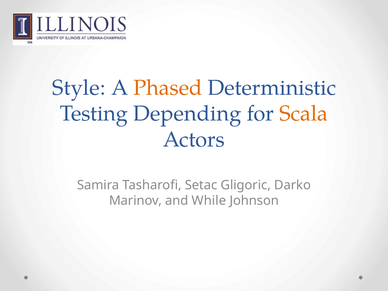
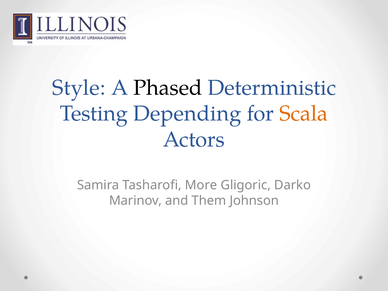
Phased colour: orange -> black (168, 88)
Setac: Setac -> More (201, 185)
While: While -> Them (209, 201)
